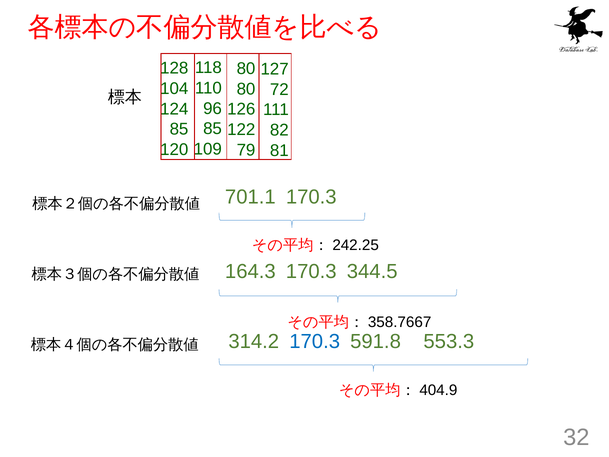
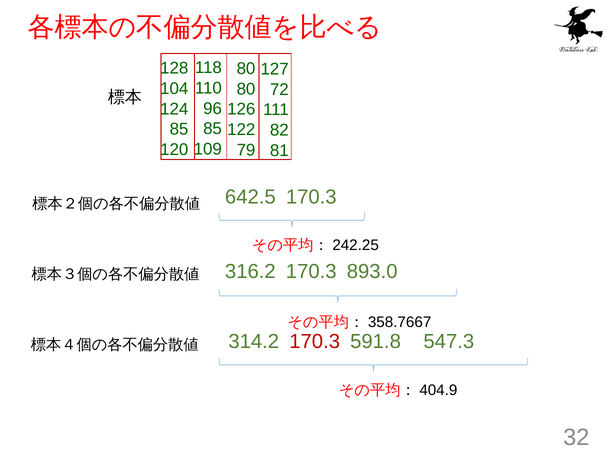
701.1: 701.1 -> 642.5 (250, 197)
164.3: 164.3 -> 316.2 (250, 271)
344.5: 344.5 -> 893.0 (372, 271)
170.3 colour: blue -> red (315, 342)
553.3: 553.3 -> 547.3 (449, 342)
